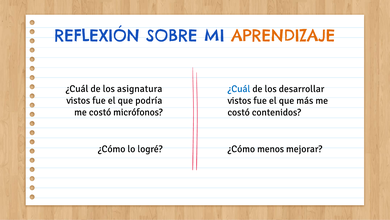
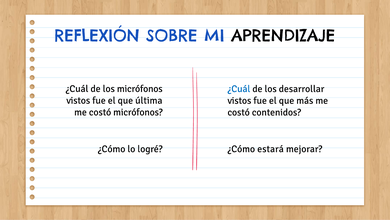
APRENDIZAJE colour: orange -> black (283, 36)
los asignatura: asignatura -> micrófonos (140, 88)
podría: podría -> última (149, 100)
menos: menos -> estará (270, 149)
